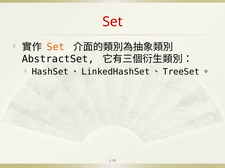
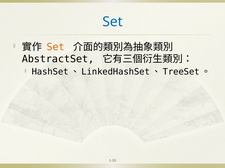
Set colour: red -> blue (113, 22)
